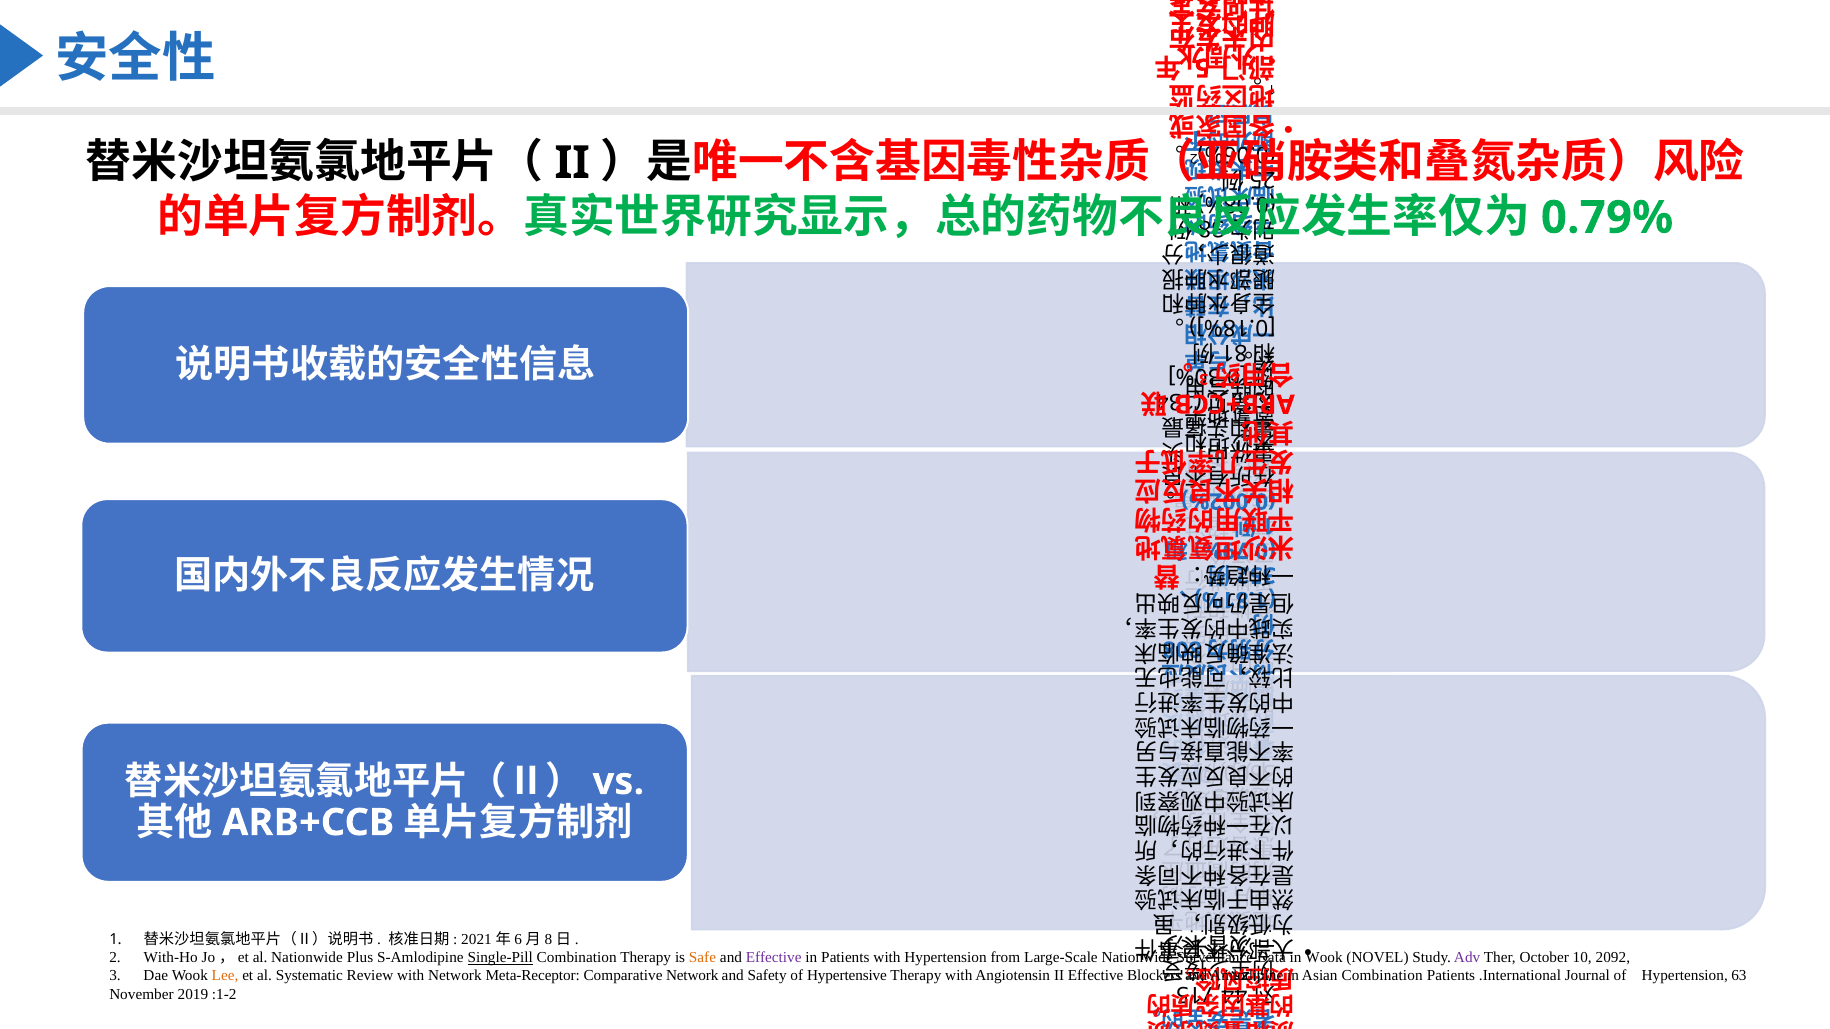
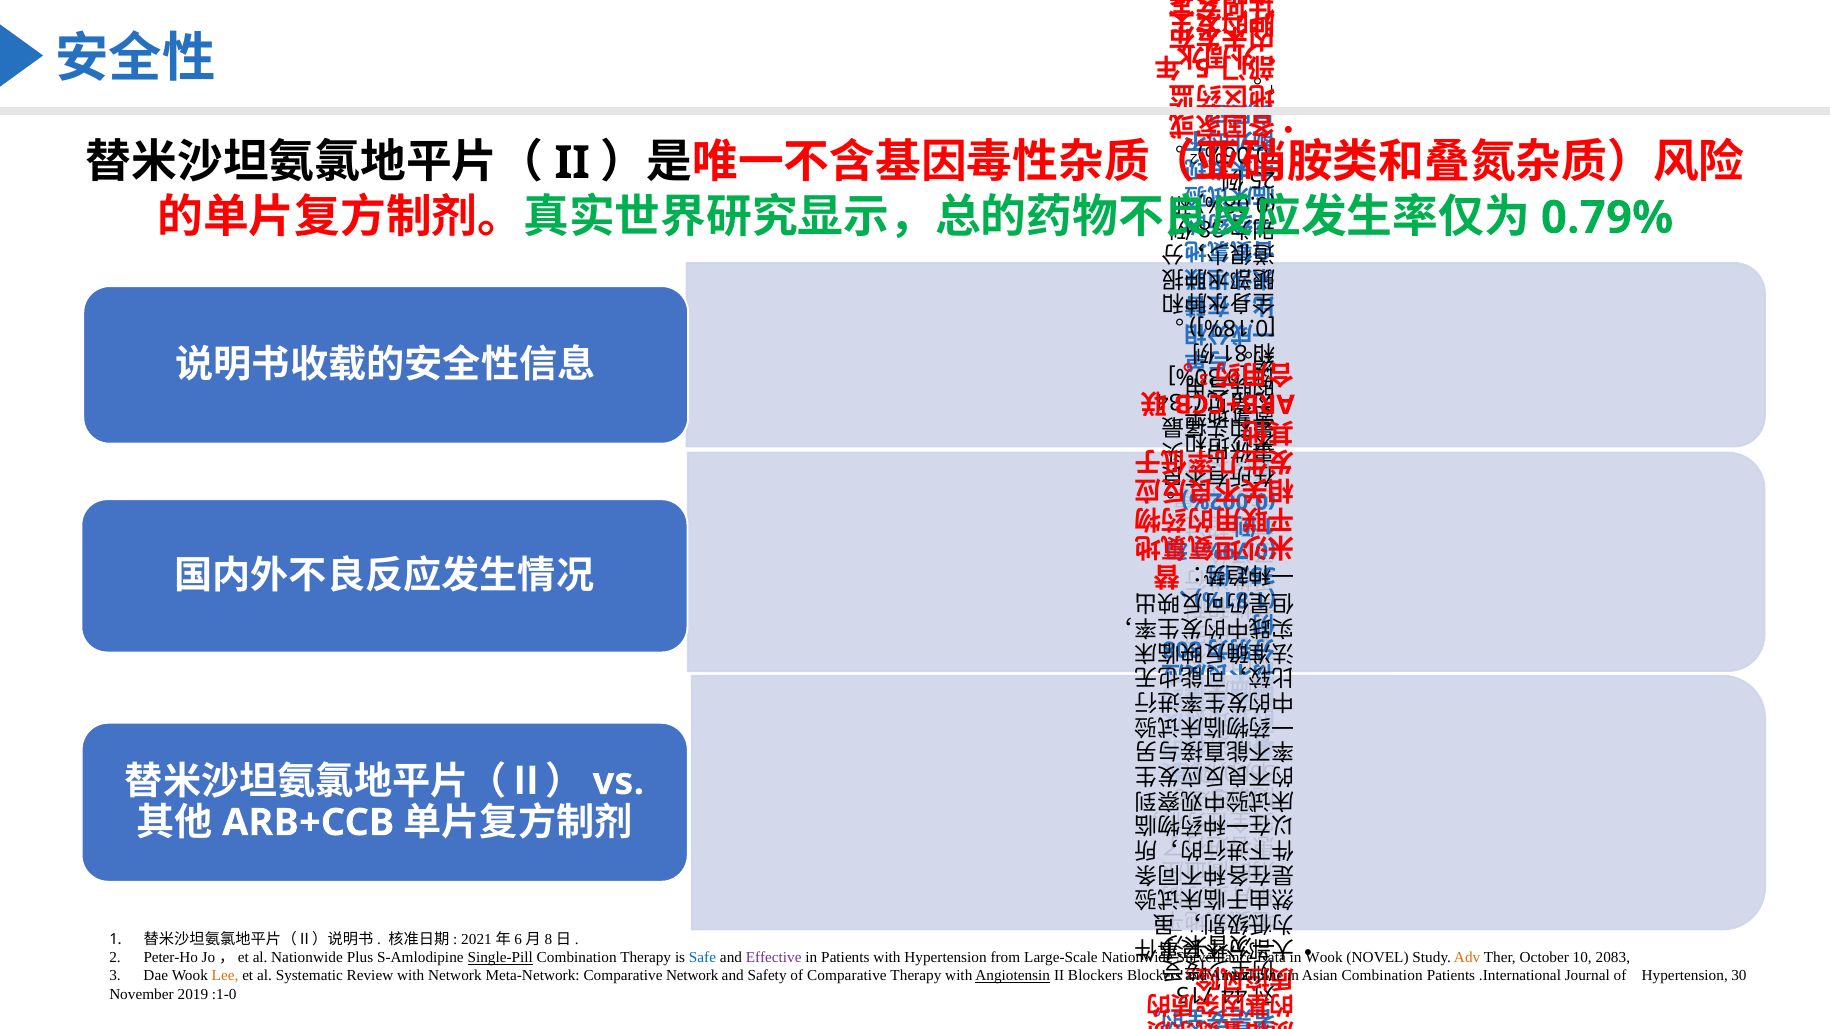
With-Ho: With-Ho -> Peter-Ho (171, 958)
Safe colour: orange -> blue (702, 958)
Adv colour: purple -> orange (1467, 958)
2092: 2092 -> 2083 (1613, 958)
Meta-Receptor: Meta-Receptor -> Meta-Network (533, 976)
of Hypertensive: Hypertensive -> Comparative (847, 976)
Angiotensin underline: none -> present (1013, 976)
II Effective: Effective -> Blockers (1096, 976)
63: 63 -> 30 (1739, 976)
:1-2: :1-2 -> :1-0 (224, 994)
